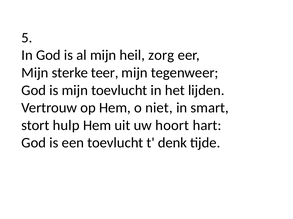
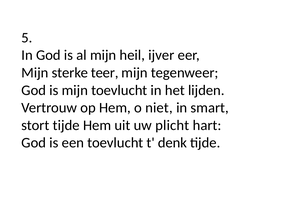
zorg: zorg -> ijver (161, 55)
stort hulp: hulp -> tijde (66, 126)
hoort: hoort -> plicht (172, 126)
